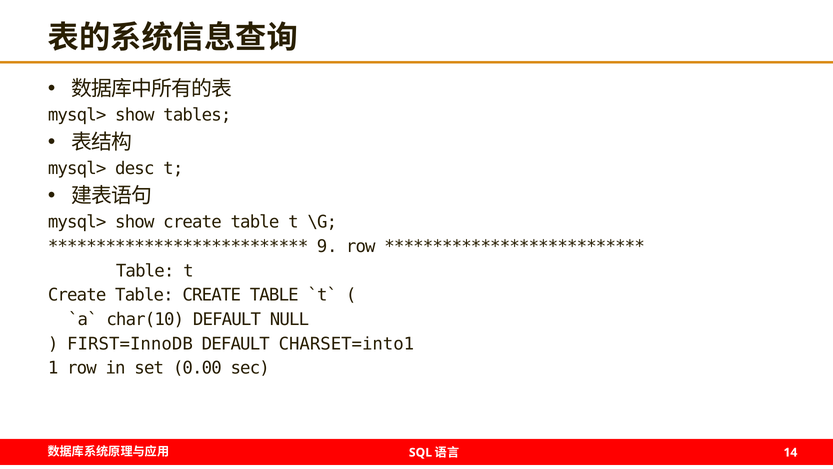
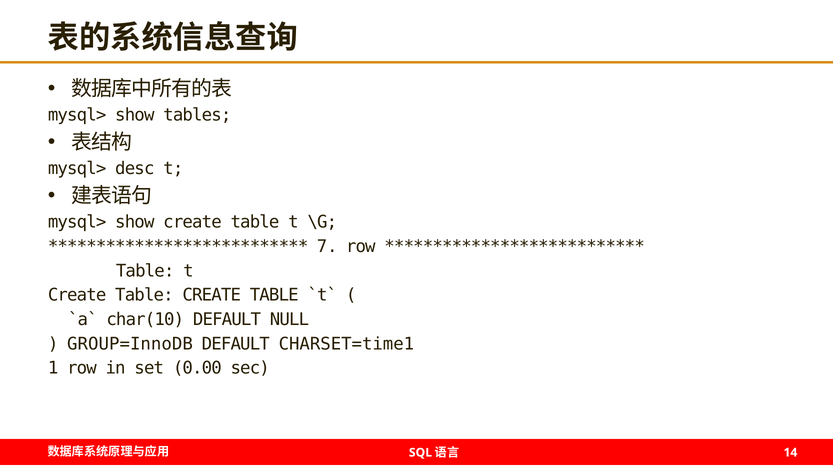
9: 9 -> 7 (327, 246)
FIRST=InnoDB: FIRST=InnoDB -> GROUP=InnoDB (130, 344)
CHARSET=into1: CHARSET=into1 -> CHARSET=time1 (346, 344)
